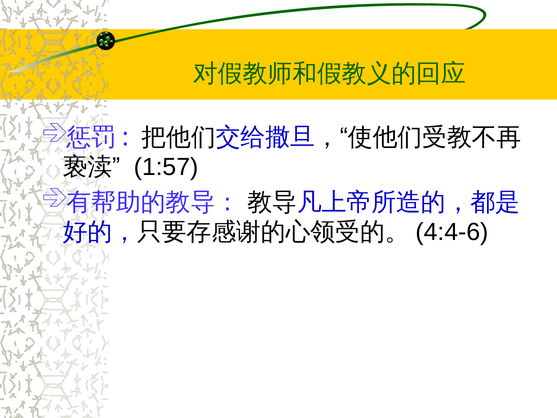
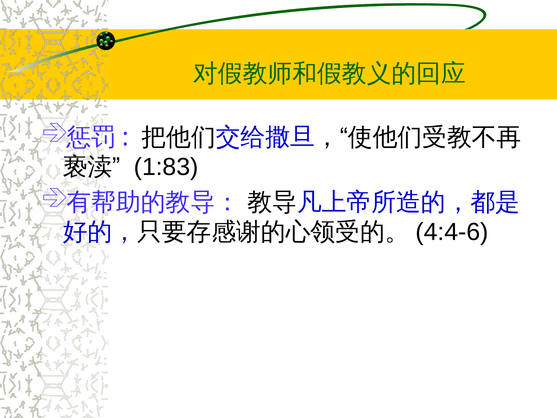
1:57: 1:57 -> 1:83 (166, 167)
